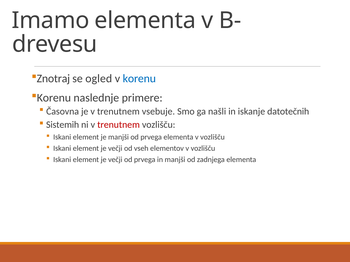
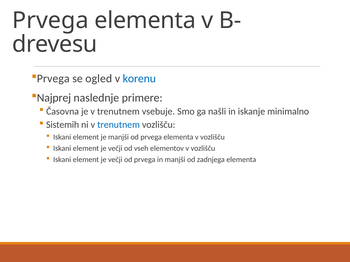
Imamo: Imamo -> Prvega (50, 21)
Znotraj: Znotraj -> Prvega (53, 79)
Korenu: Korenu -> Najprej (54, 98)
datotečnih: datotečnih -> minimalno (288, 112)
trenutnem colour: red -> blue (119, 125)
